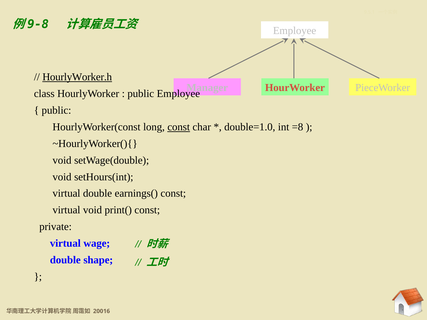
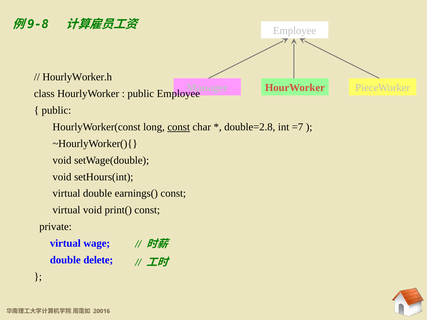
HourlyWorker.h underline: present -> none (77, 77)
double=1.0: double=1.0 -> double=2.8 (250, 127)
=8: =8 -> =7 (298, 127)
shape: shape -> delete (98, 260)
